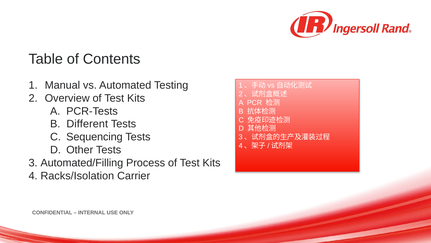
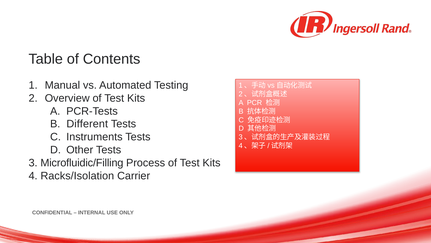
Sequencing: Sequencing -> Instruments (94, 137)
Automated/Filling: Automated/Filling -> Microfluidic/Filling (82, 163)
